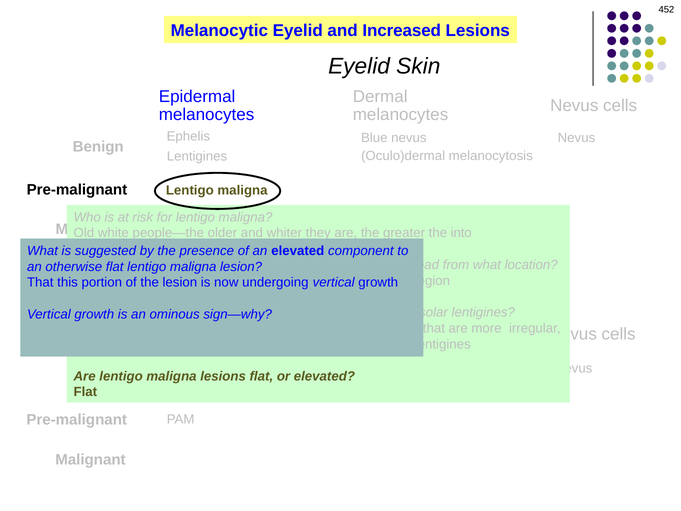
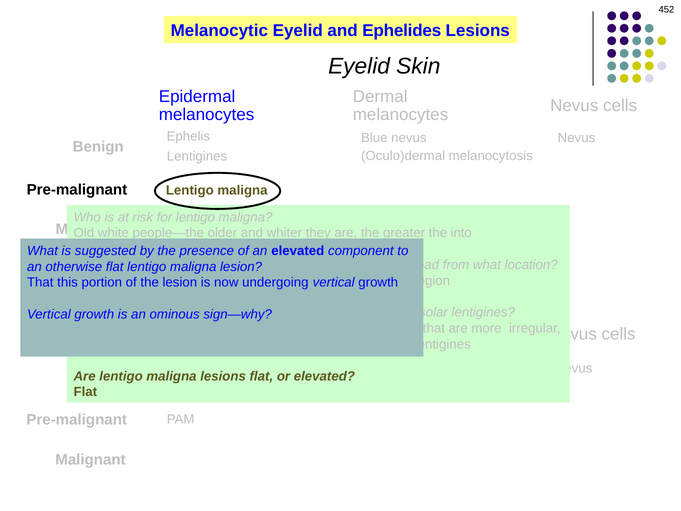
Increased: Increased -> Ephelides (402, 31)
